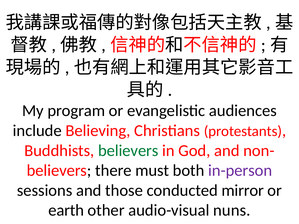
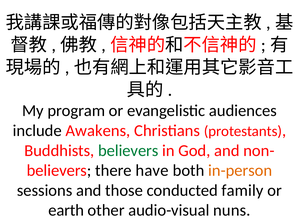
Believing: Believing -> Awakens (98, 131)
must: must -> have (152, 171)
in-person colour: purple -> orange (240, 171)
mirror: mirror -> family (243, 191)
